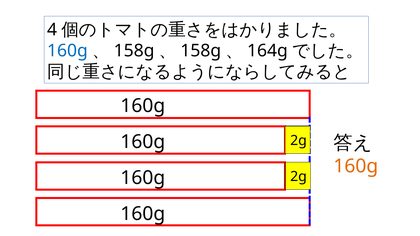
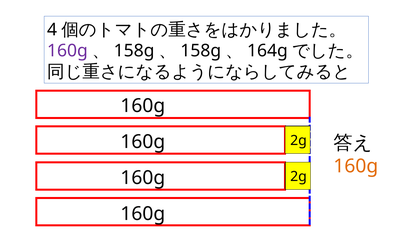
160g colour: blue -> purple (68, 51)
